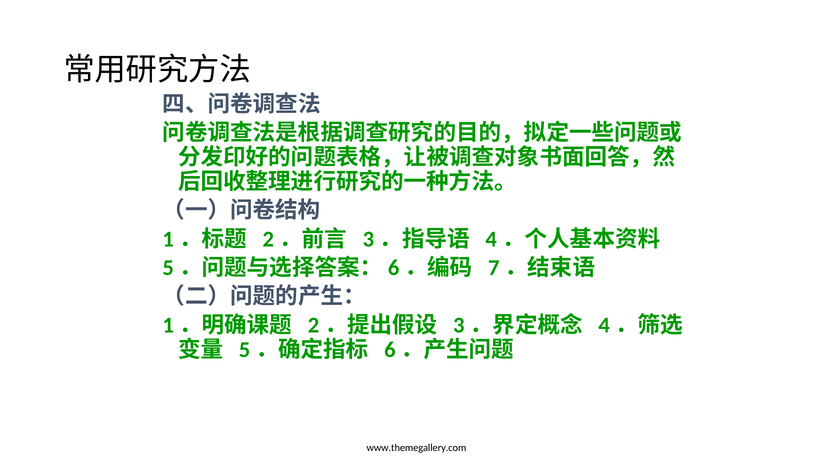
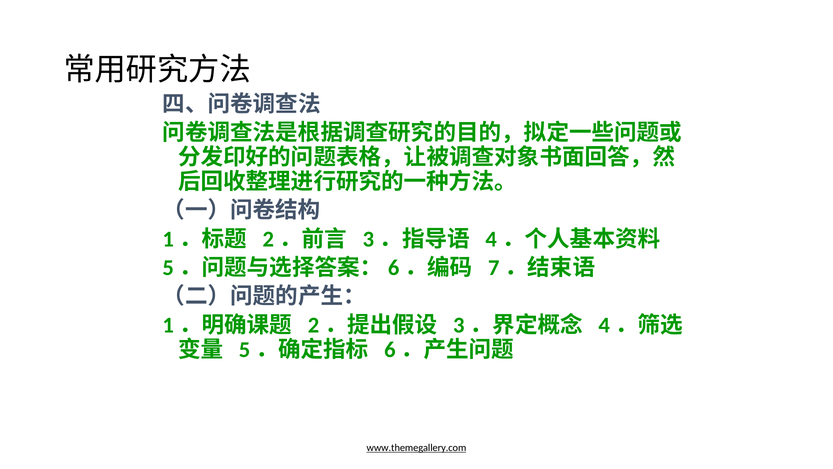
www.themegallery.com underline: none -> present (416, 447)
